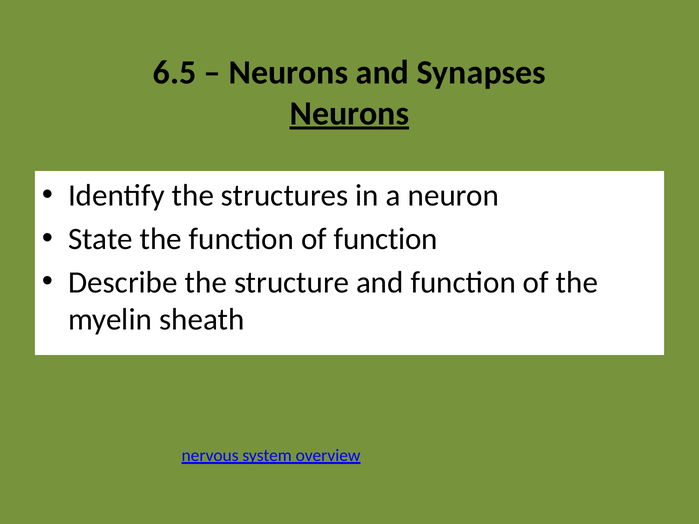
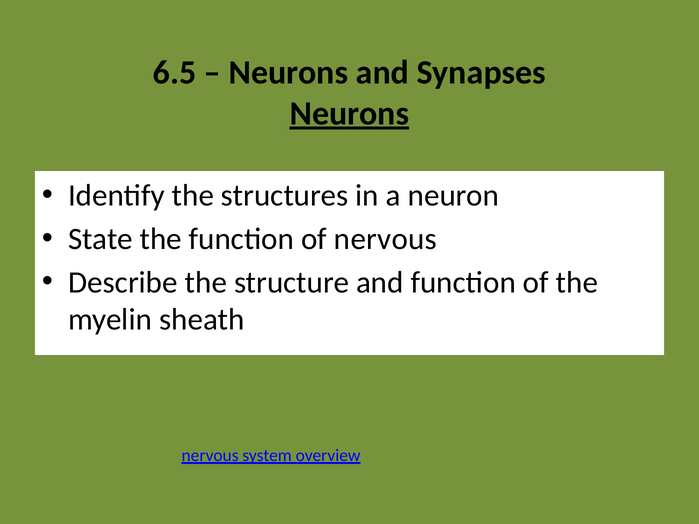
of function: function -> nervous (386, 239)
